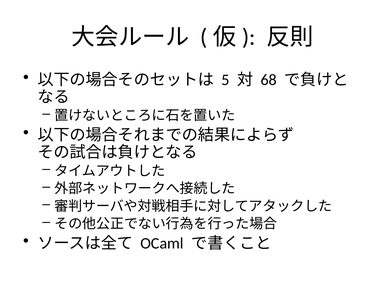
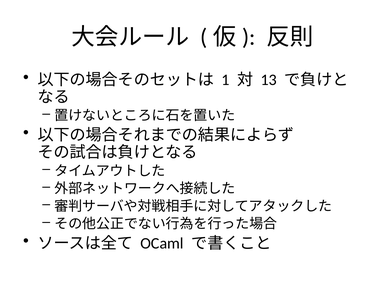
5: 5 -> 1 (226, 80)
68: 68 -> 13 (269, 80)
